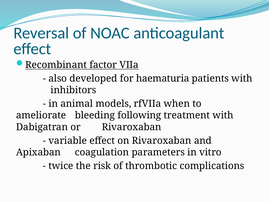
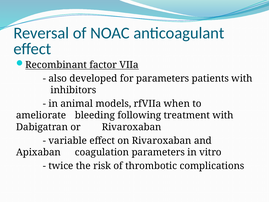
for haematuria: haematuria -> parameters (163, 78)
